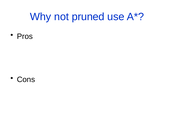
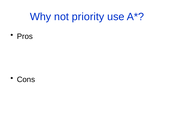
pruned: pruned -> priority (88, 17)
